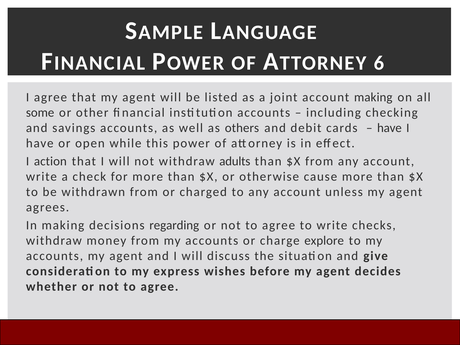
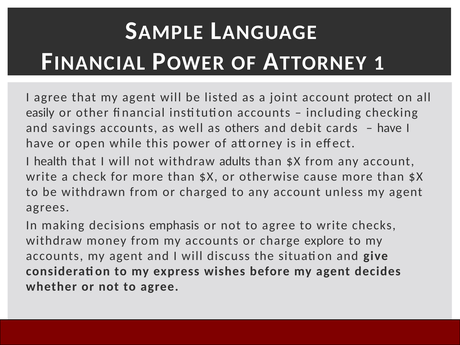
6: 6 -> 1 (379, 63)
account making: making -> protect (373, 97)
some: some -> easily (40, 113)
action: action -> health (50, 161)
regarding: regarding -> emphasis (174, 225)
